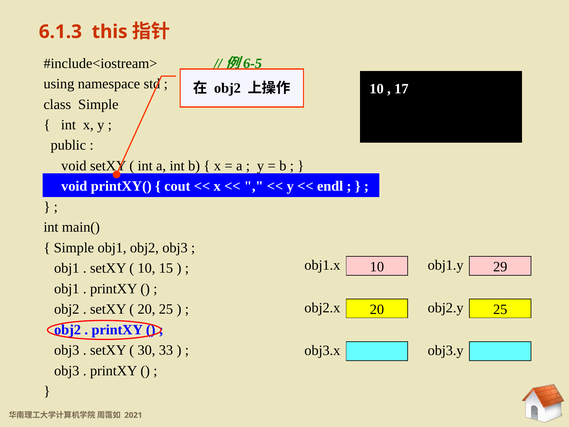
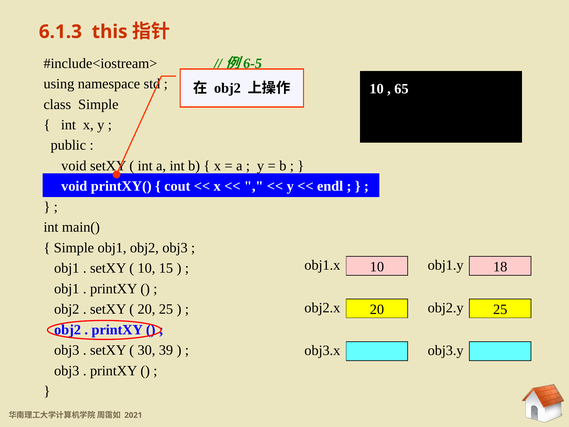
17: 17 -> 65 (401, 89)
29: 29 -> 18 (500, 267)
33: 33 -> 39 (166, 350)
